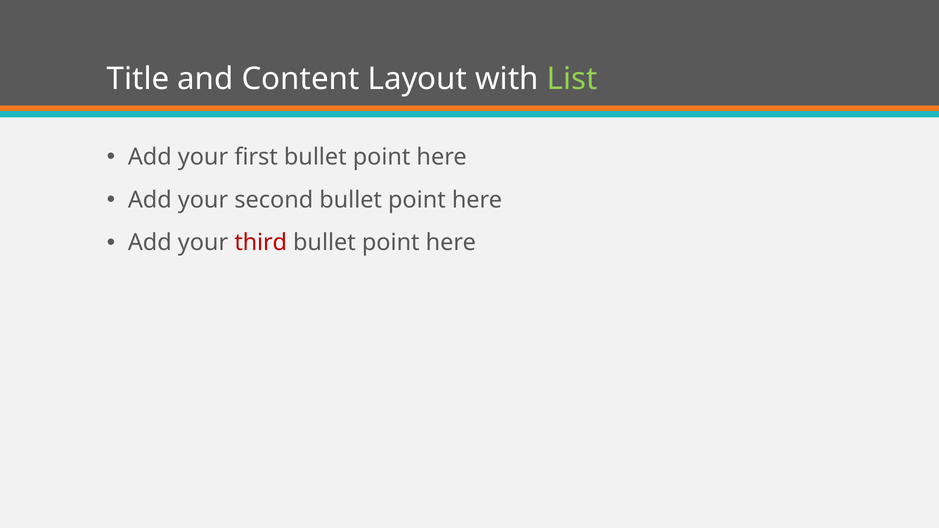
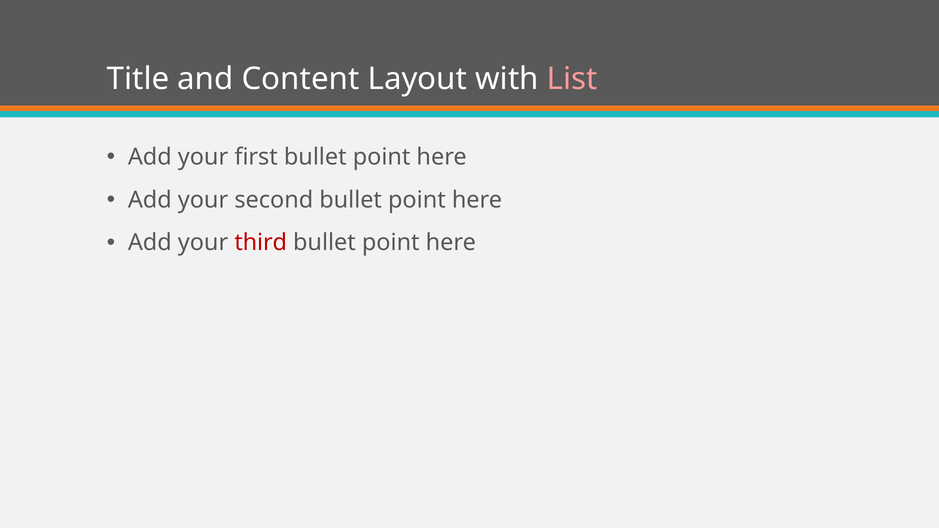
List colour: light green -> pink (572, 79)
